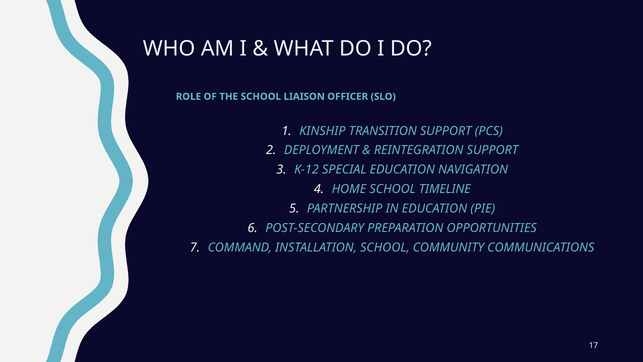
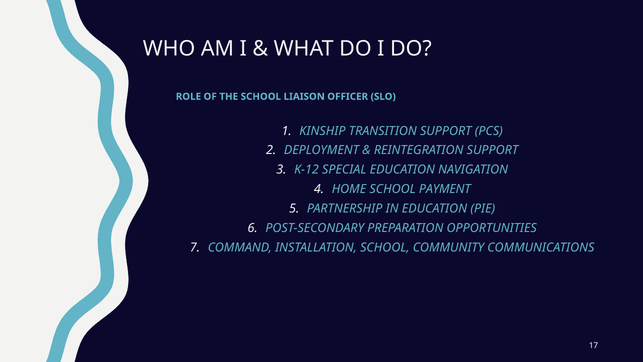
TIMELINE: TIMELINE -> PAYMENT (445, 189)
